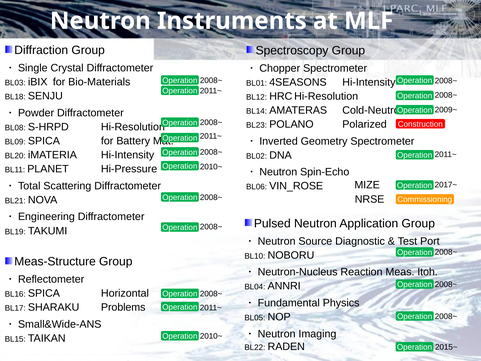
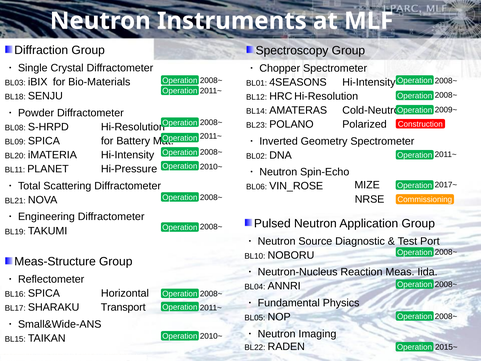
Itoh: Itoh -> Iida (428, 272)
Problems: Problems -> Transport (123, 307)
